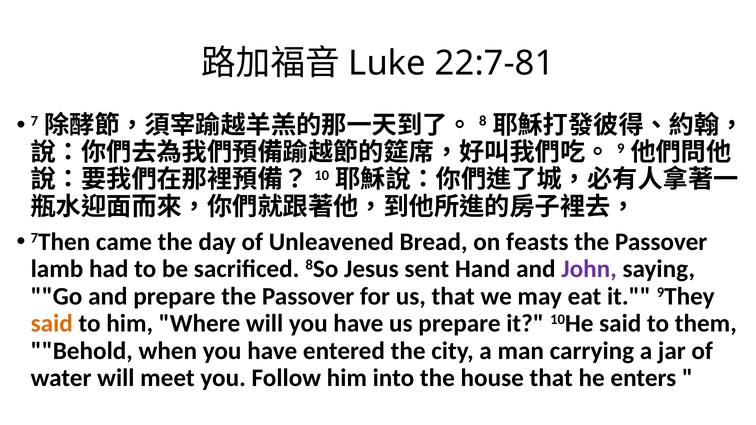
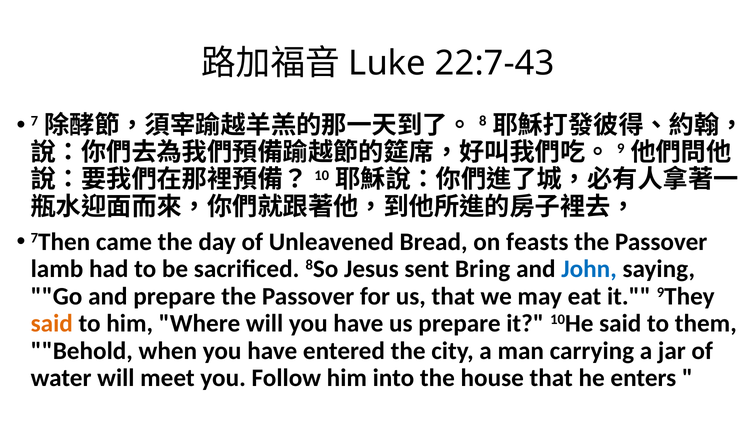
22:7-81: 22:7-81 -> 22:7-43 (495, 64)
Hand: Hand -> Bring (483, 269)
John colour: purple -> blue (589, 269)
